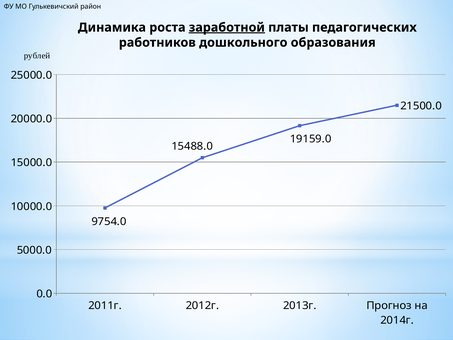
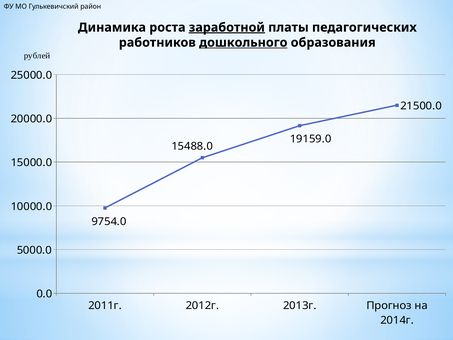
дошкольного underline: none -> present (243, 43)
